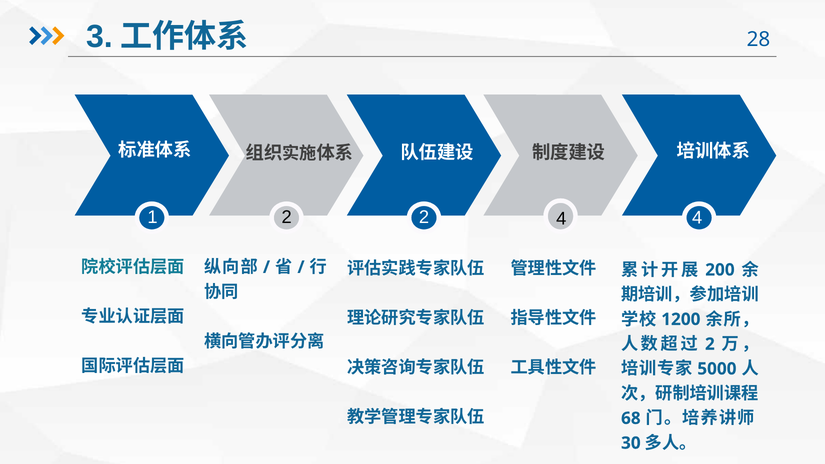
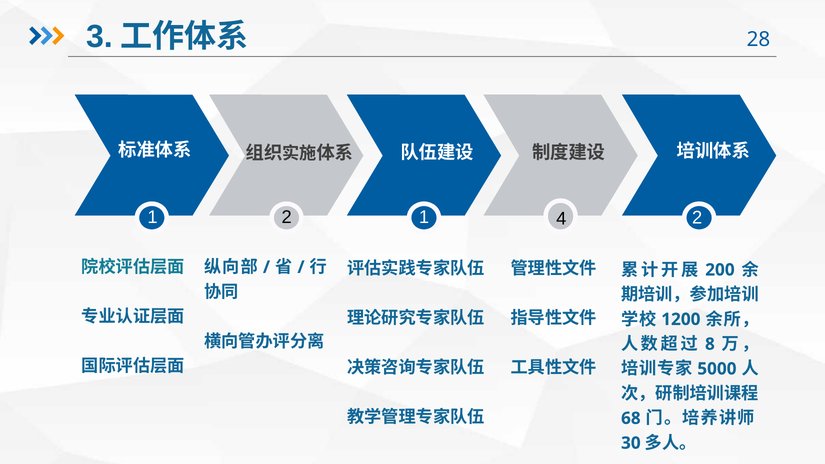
2 2: 2 -> 1 (424, 217)
4 4: 4 -> 2 (697, 218)
2: 2 -> 8 (710, 344)
